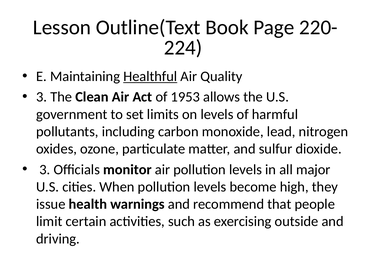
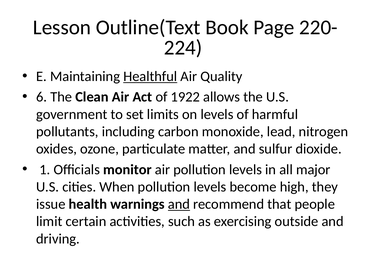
3: 3 -> 6 (42, 97)
1953: 1953 -> 1922 (185, 97)
3: 3 -> 1 (45, 170)
and underline: none -> present (179, 204)
